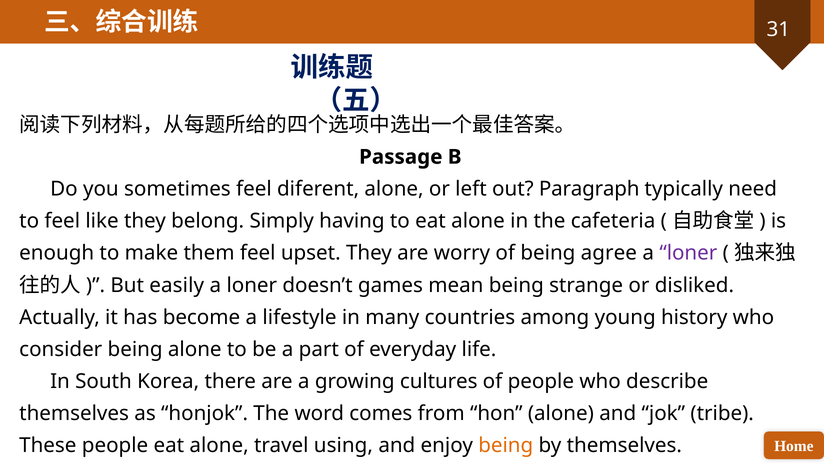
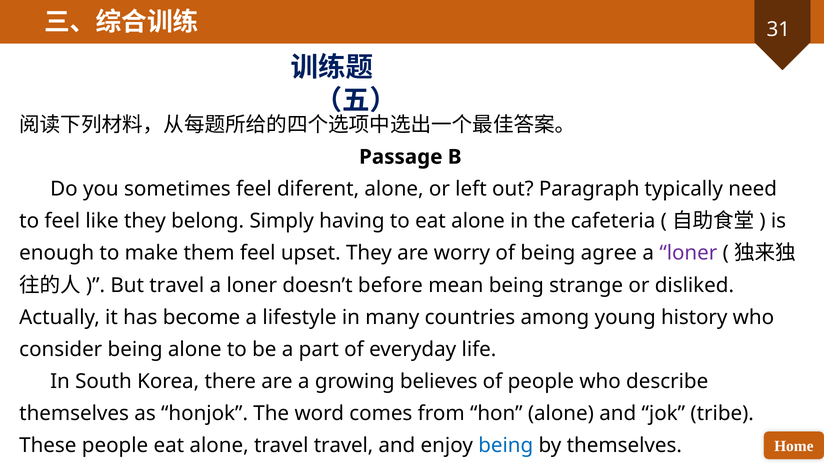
But easily: easily -> travel (177, 286)
games: games -> before (390, 286)
cultures: cultures -> believes (439, 382)
travel using: using -> travel (344, 446)
being colour: orange -> blue (506, 446)
